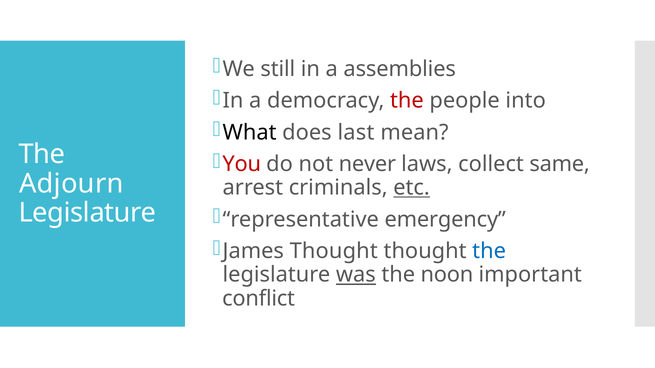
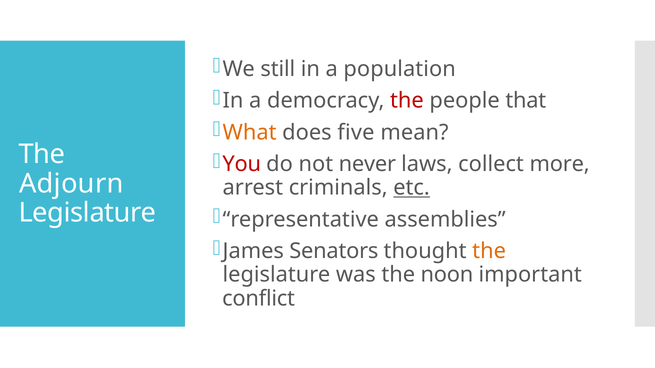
assemblies: assemblies -> population (400, 69)
into: into -> that (526, 101)
What colour: black -> orange (250, 133)
last: last -> five (356, 133)
same: same -> more (560, 164)
emergency: emergency -> assemblies (445, 220)
James Thought: Thought -> Senators (334, 251)
the colour: blue -> orange (489, 251)
was underline: present -> none (356, 275)
